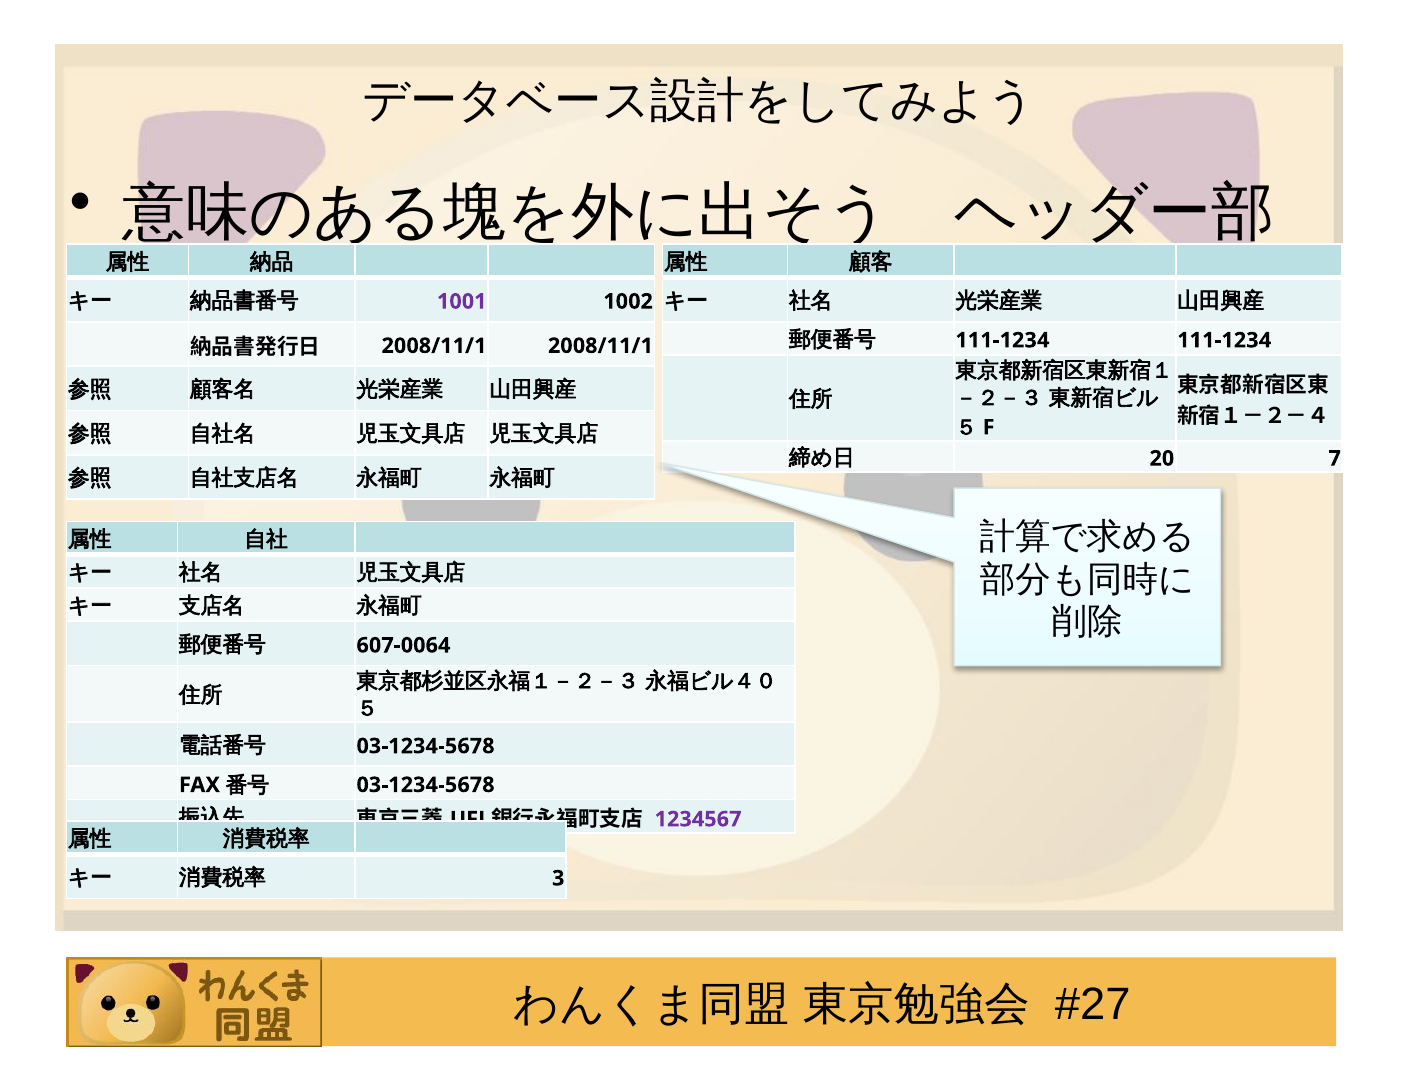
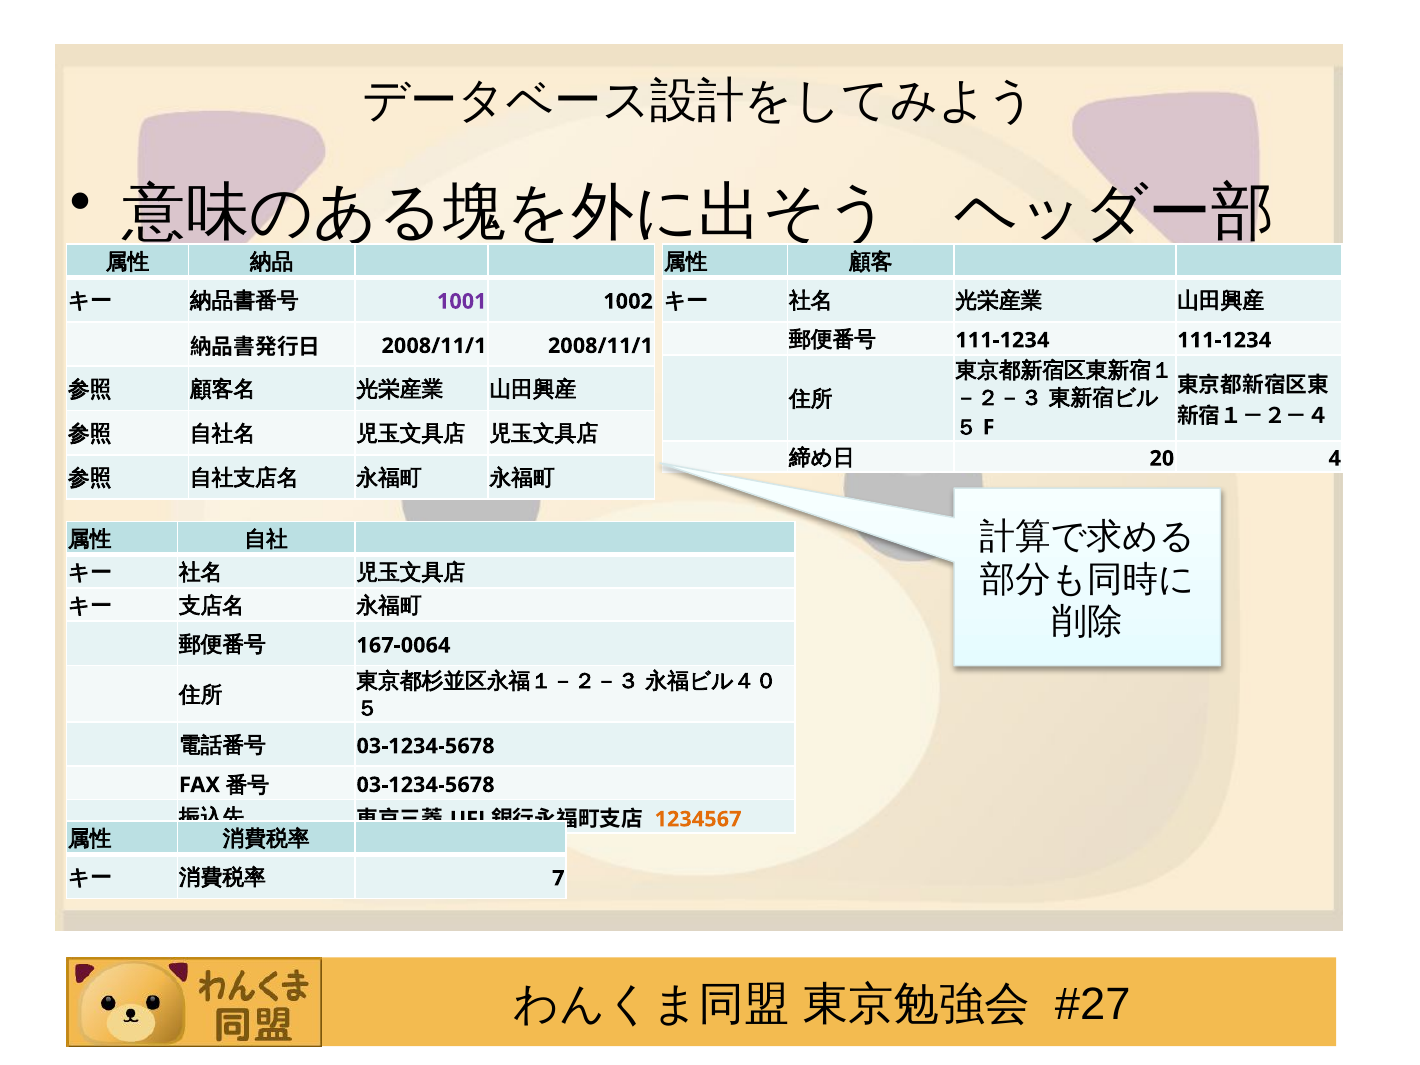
7: 7 -> 4 (1335, 458)
607-0064: 607-0064 -> 167-0064 (403, 645)
1234567 colour: purple -> orange (698, 819)
3: 3 -> 7 (558, 878)
